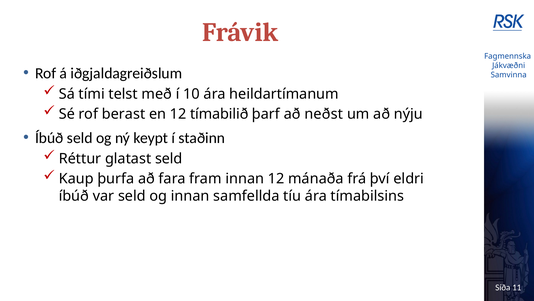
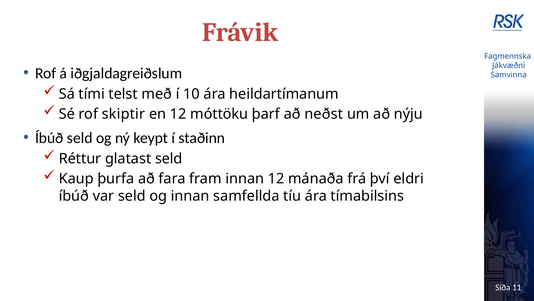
berast: berast -> skiptir (123, 114)
tímabilið: tímabilið -> móttöku (219, 114)
